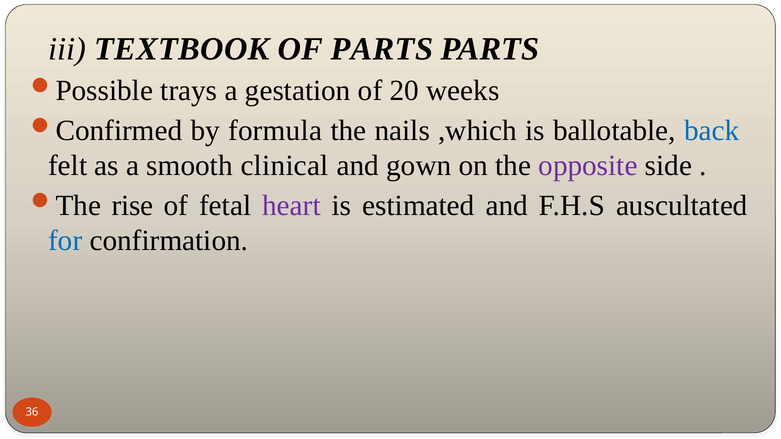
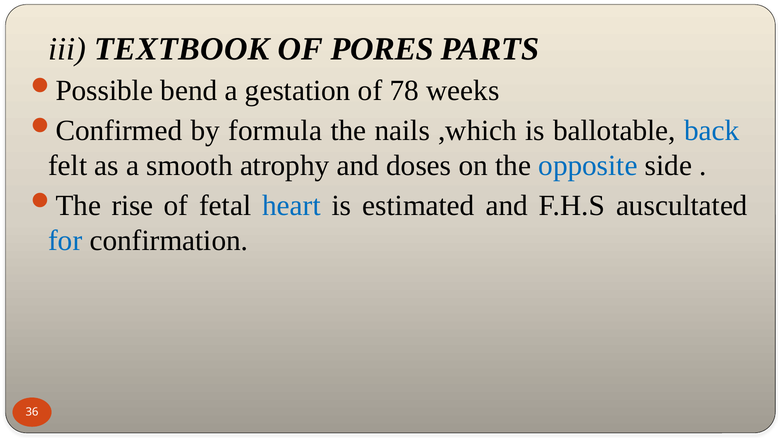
OF PARTS: PARTS -> PORES (382, 49)
trays: trays -> bend (189, 91)
20: 20 -> 78 (404, 91)
clinical: clinical -> atrophy (285, 166)
gown: gown -> doses (419, 166)
opposite colour: purple -> blue (588, 166)
heart colour: purple -> blue (292, 206)
